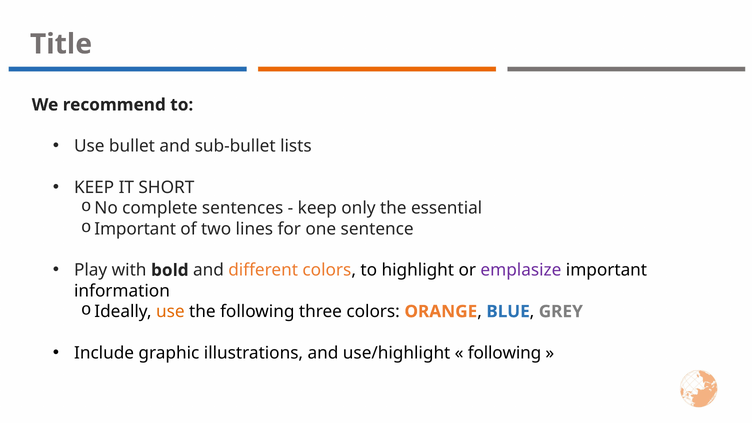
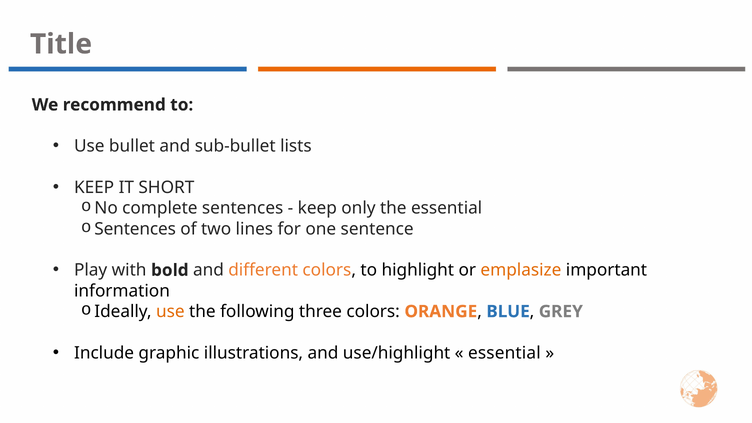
Important: Important -> Sentences (135, 229)
emplasize colour: purple -> orange (521, 270)
following: following -> essential (504, 353)
